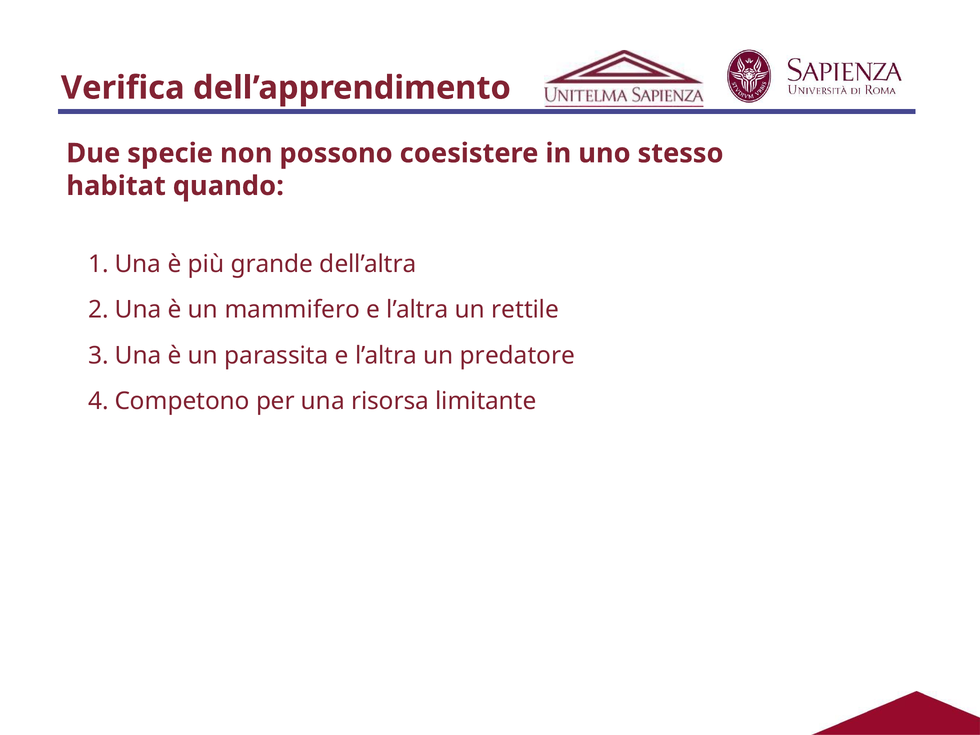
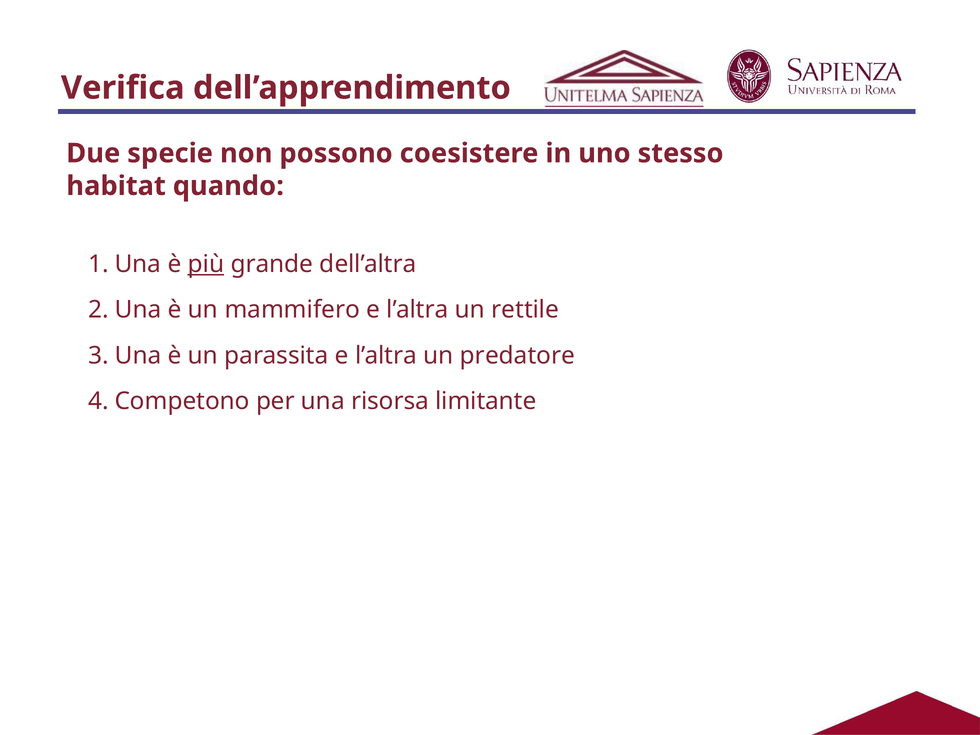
più underline: none -> present (206, 264)
